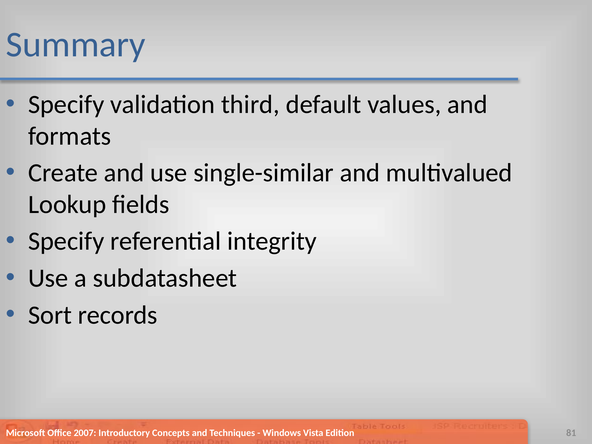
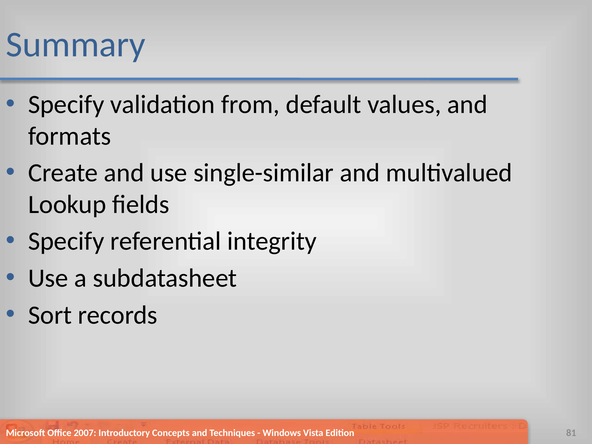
third: third -> from (250, 104)
